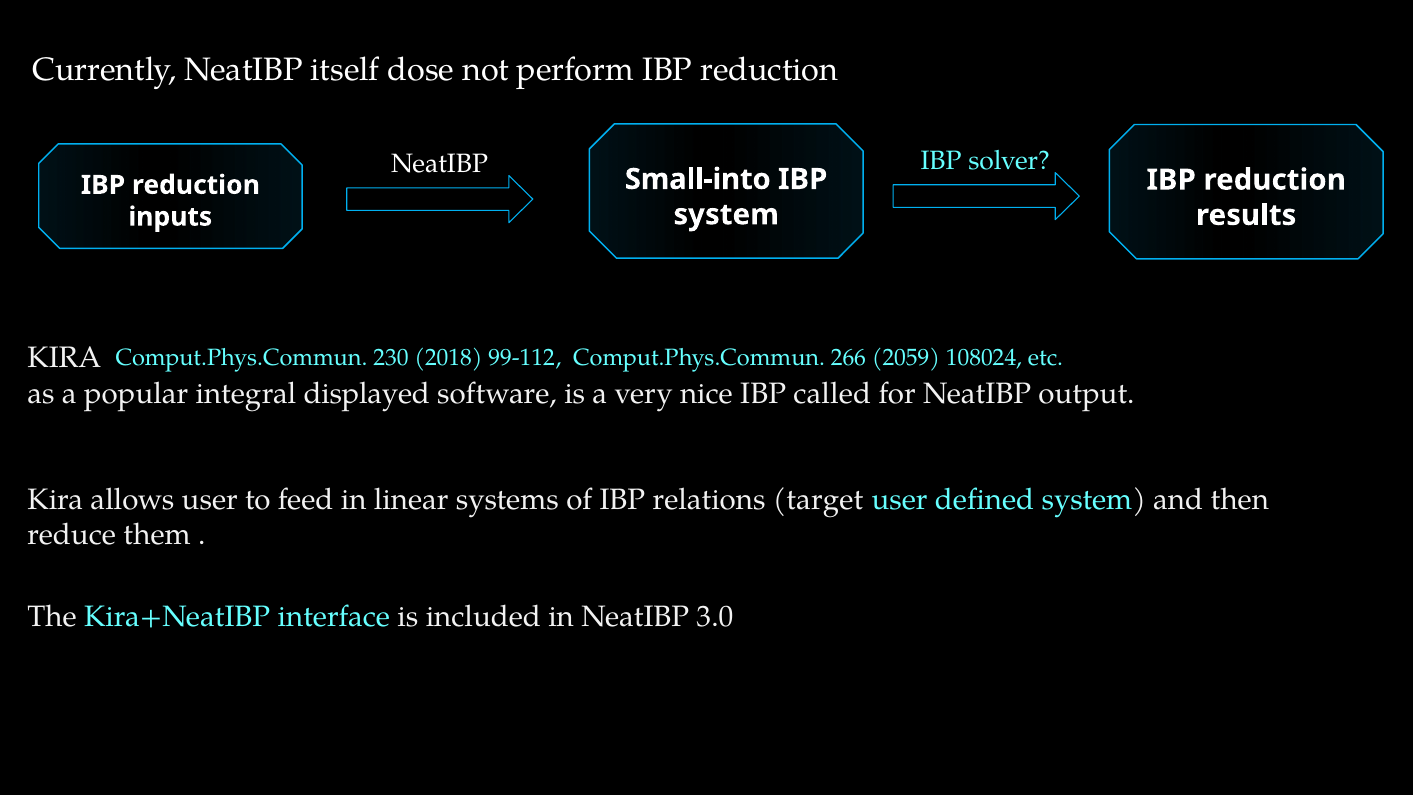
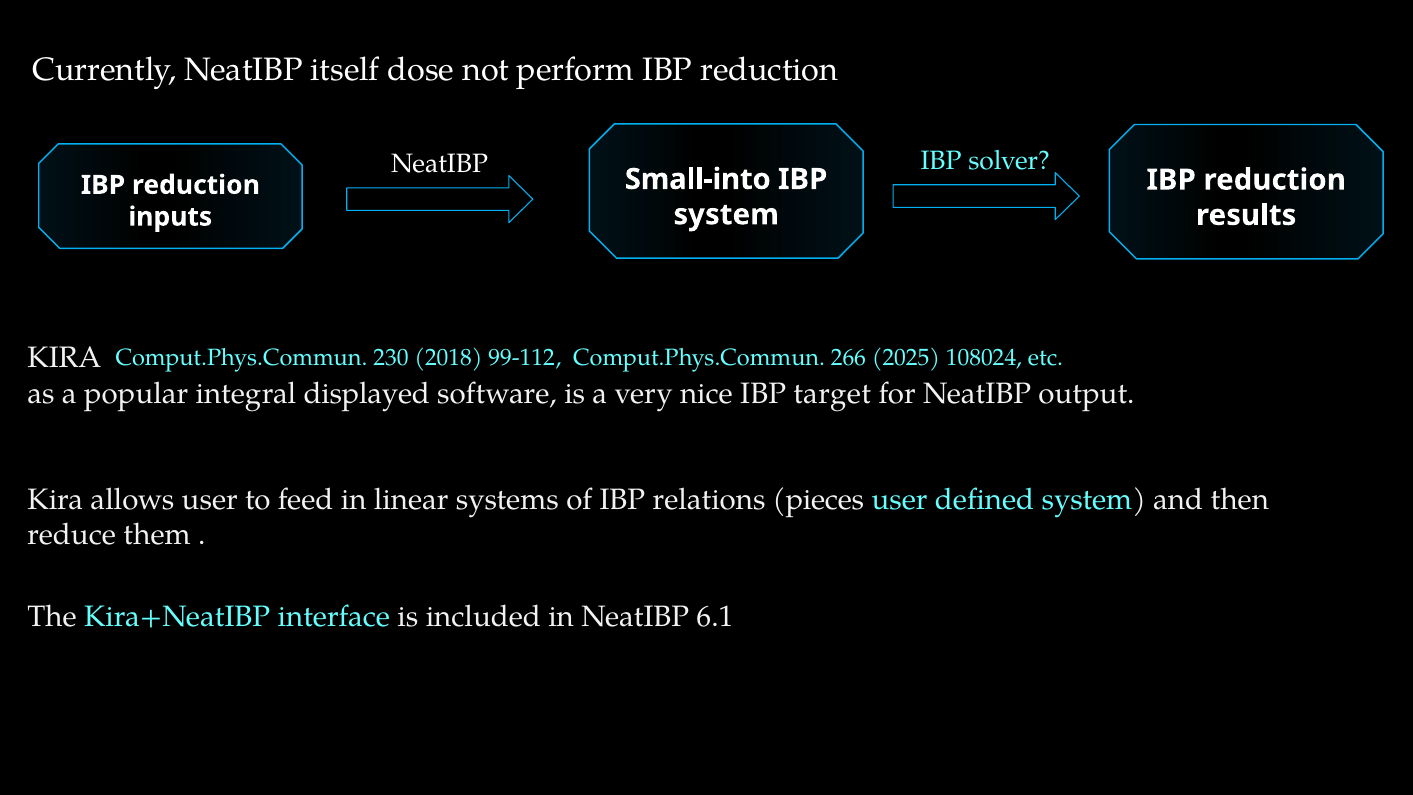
2059: 2059 -> 2025 (906, 357)
called: called -> target (832, 393)
target: target -> pieces (818, 500)
3.0: 3.0 -> 6.1 (715, 617)
